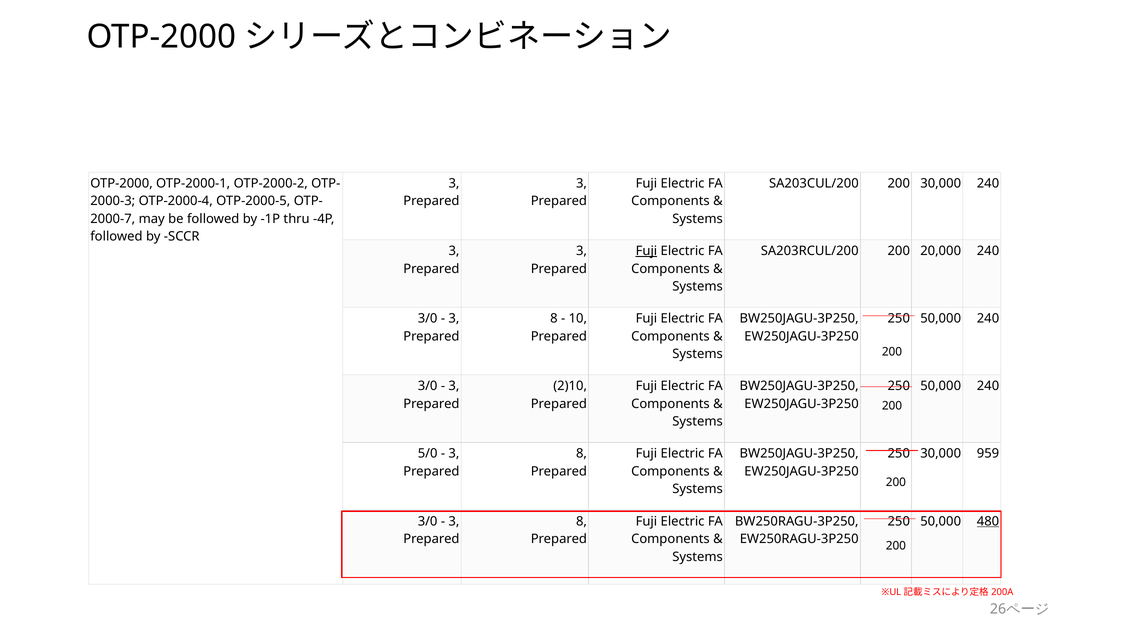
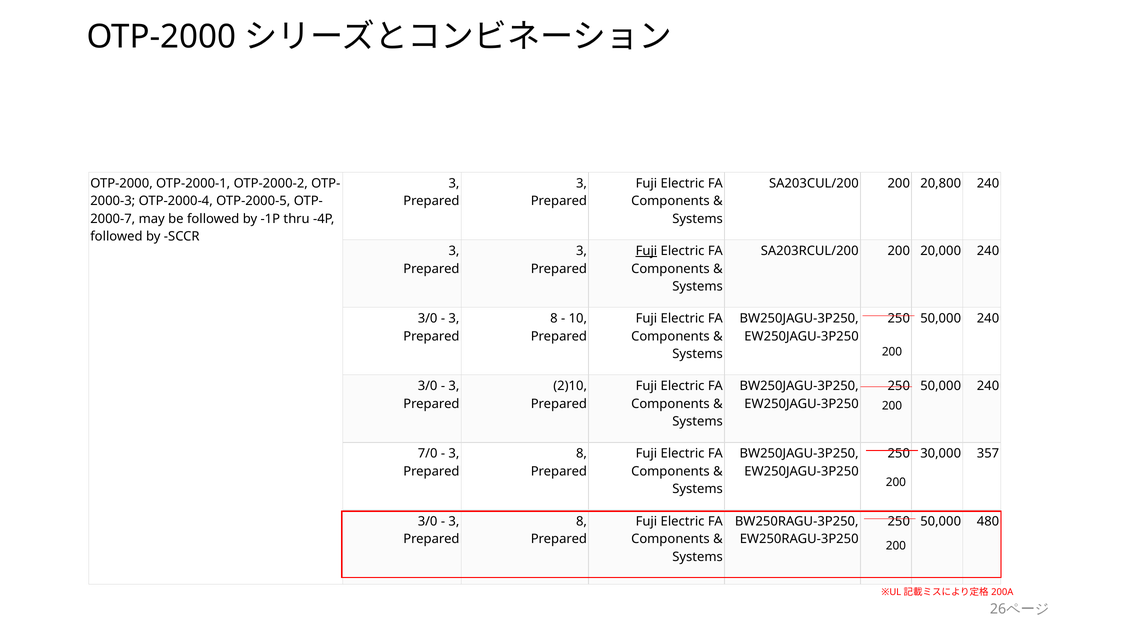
200 30,000: 30,000 -> 20,800 (941, 183)
5/0: 5/0 -> 7/0 (428, 454)
959: 959 -> 357 (988, 454)
480 underline: present -> none (988, 521)
